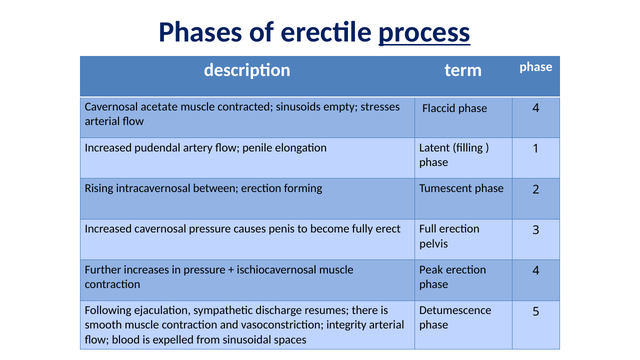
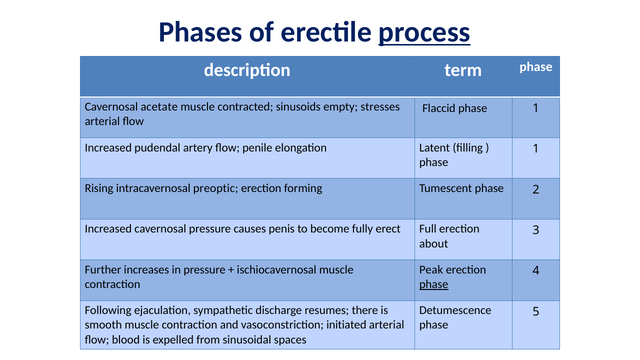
Flaccid phase 4: 4 -> 1 (536, 108)
between: between -> preoptic (216, 188)
pelvis: pelvis -> about (434, 244)
phase underline: none -> present (434, 284)
integrity: integrity -> initiated (346, 325)
